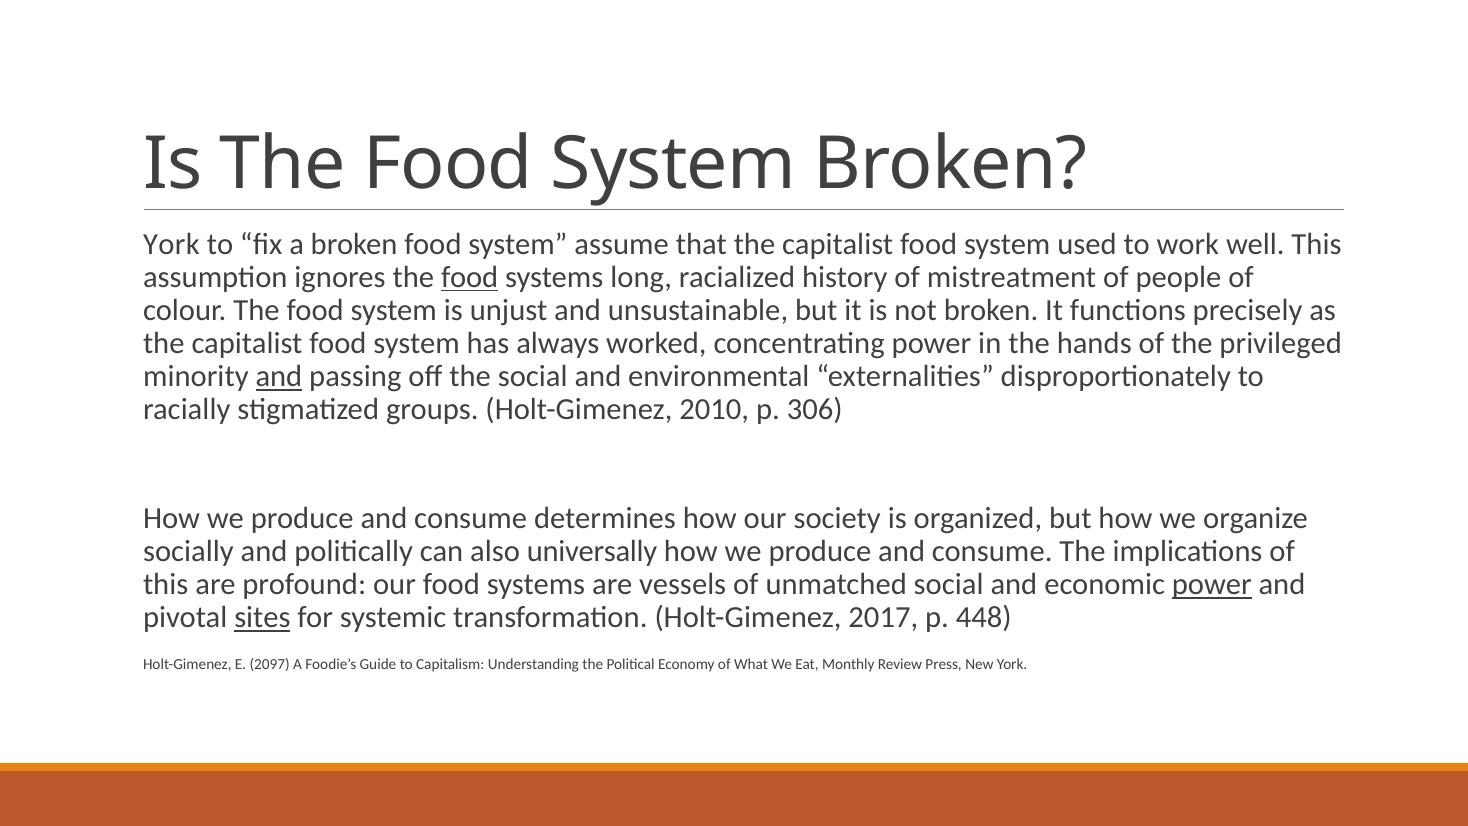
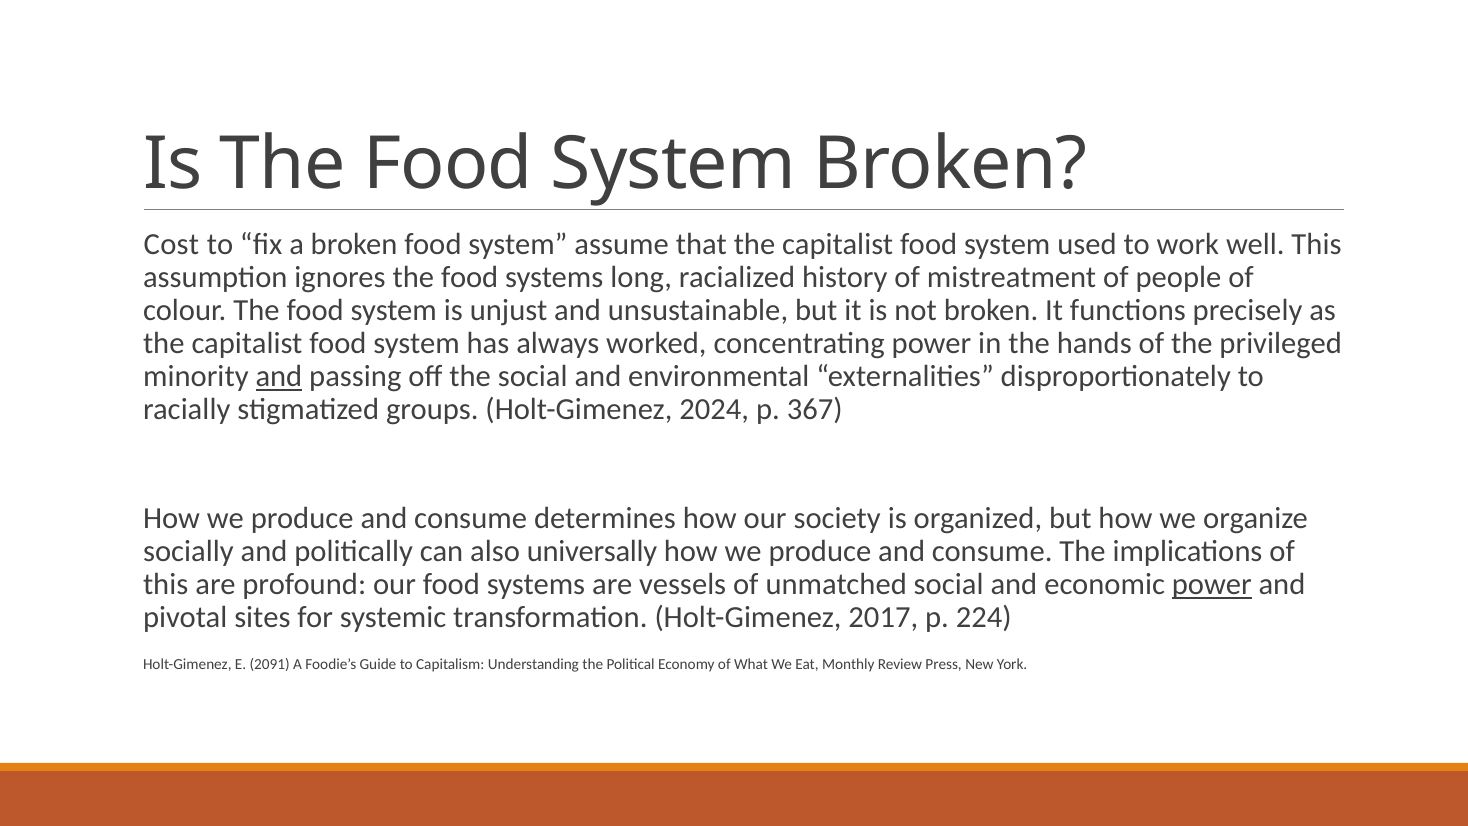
York: York -> Cost (171, 244)
food underline: present -> none (470, 277)
2010: 2010 -> 2024 (714, 409)
306: 306 -> 367 (815, 409)
sites underline: present -> none (262, 618)
448: 448 -> 224 (984, 618)
2097: 2097 -> 2091 (270, 664)
